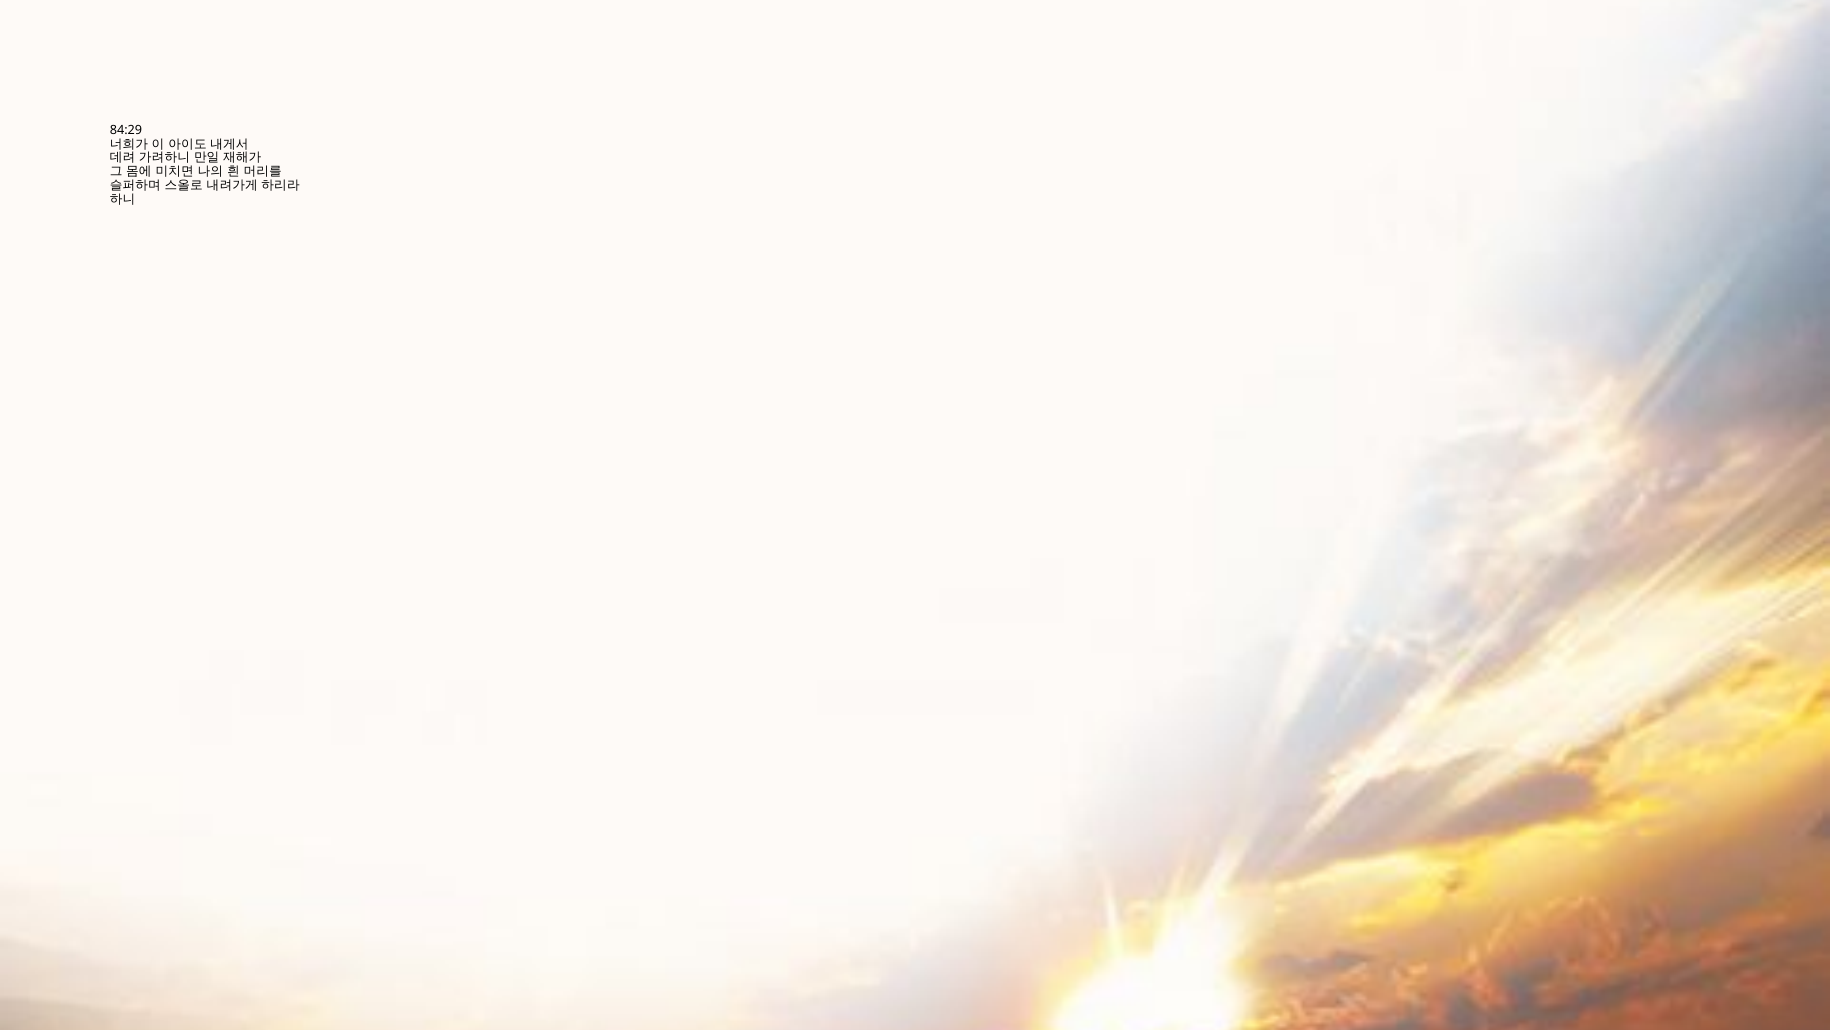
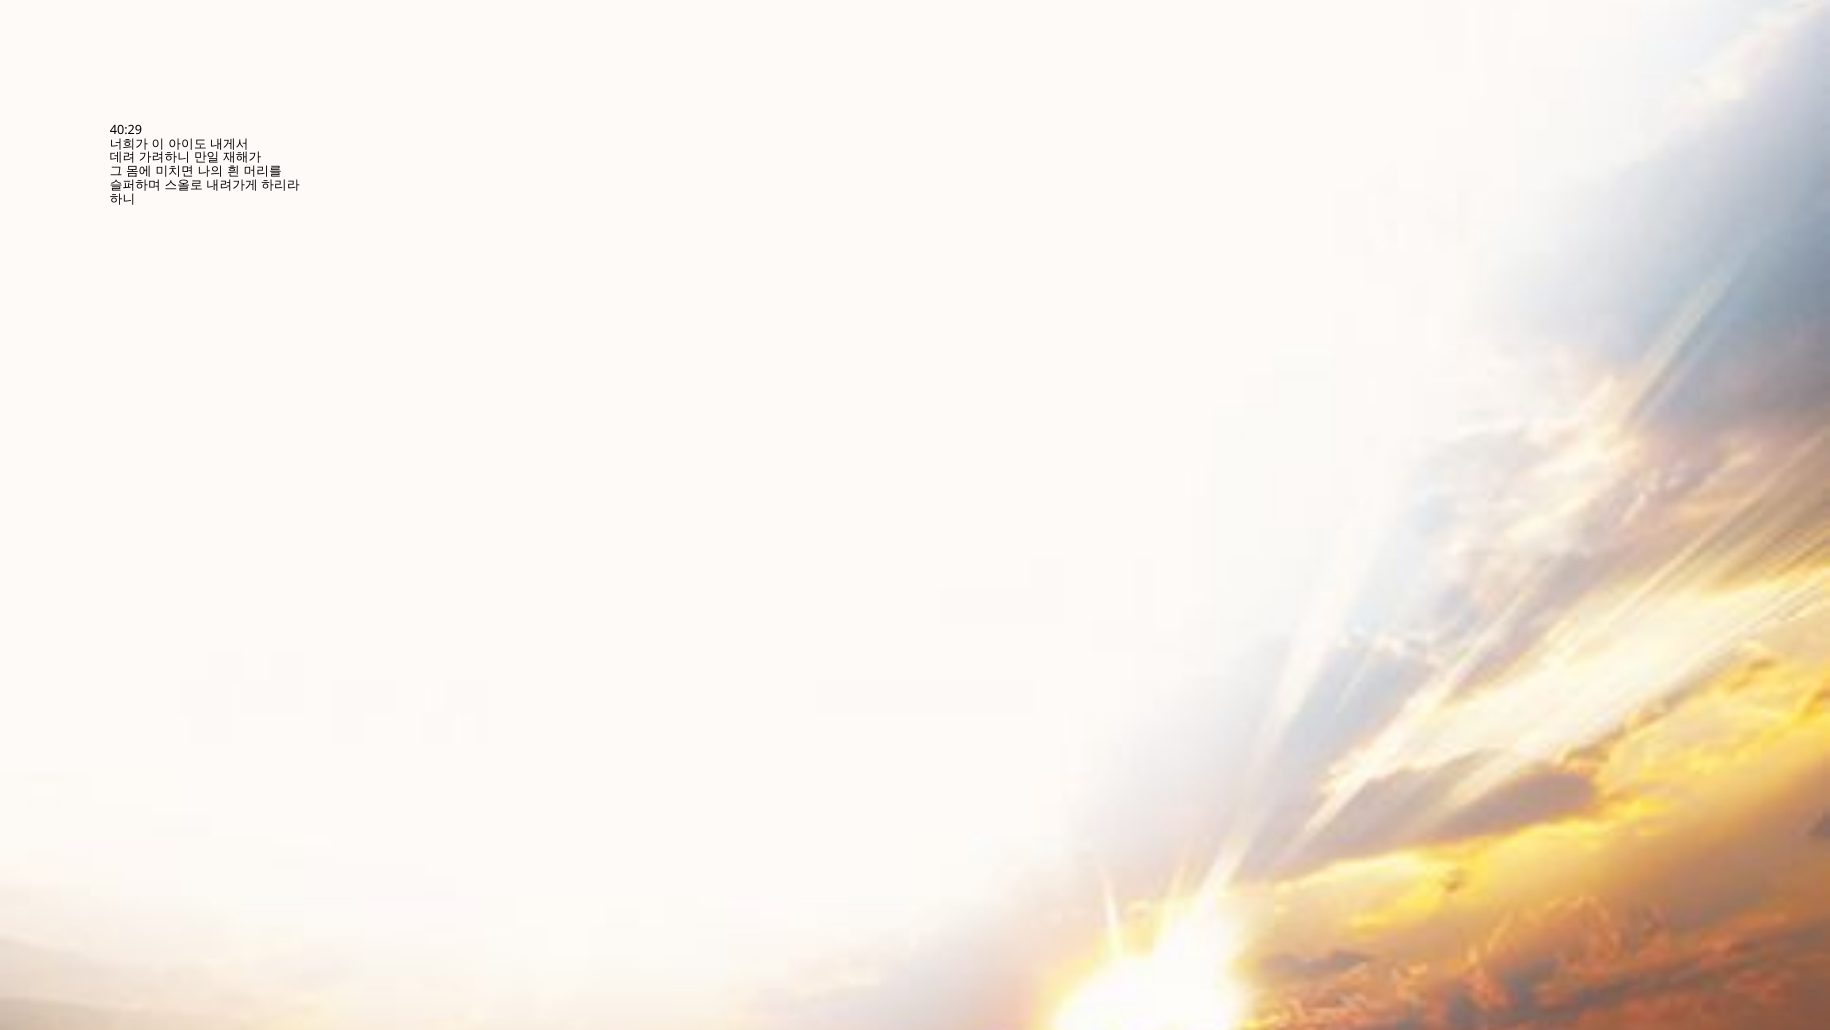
84:29: 84:29 -> 40:29 (126, 130)
